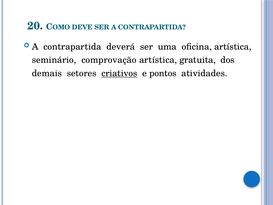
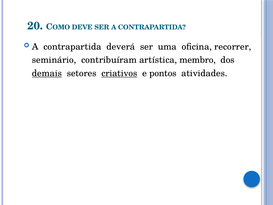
oficina artística: artística -> recorrer (233, 47)
comprovação: comprovação -> contribuíram (109, 60)
gratuita: gratuita -> membro (198, 60)
demais underline: none -> present (47, 73)
